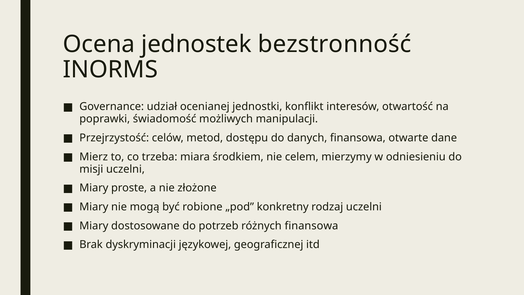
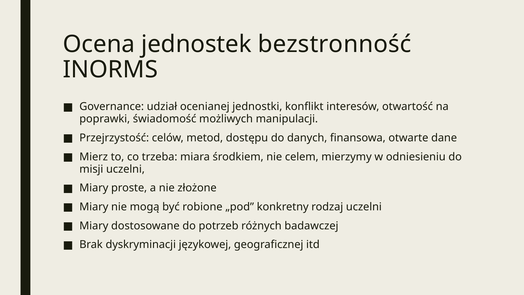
różnych finansowa: finansowa -> badawczej (311, 226)
